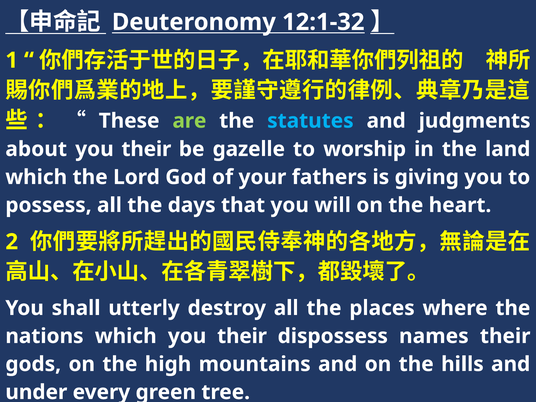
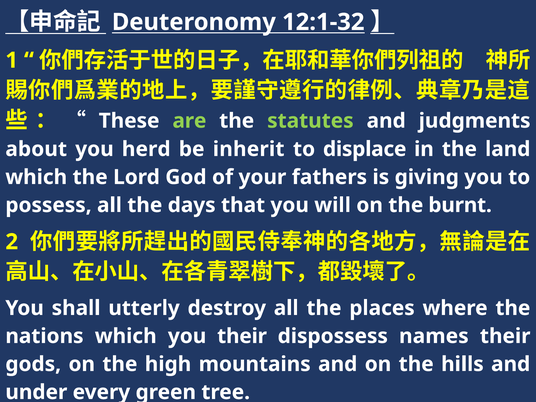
statutes colour: light blue -> light green (310, 121)
their: their -> herd (146, 149)
gazelle: gazelle -> inherit (249, 149)
worship: worship -> displace (365, 149)
heart: heart -> burnt (460, 205)
